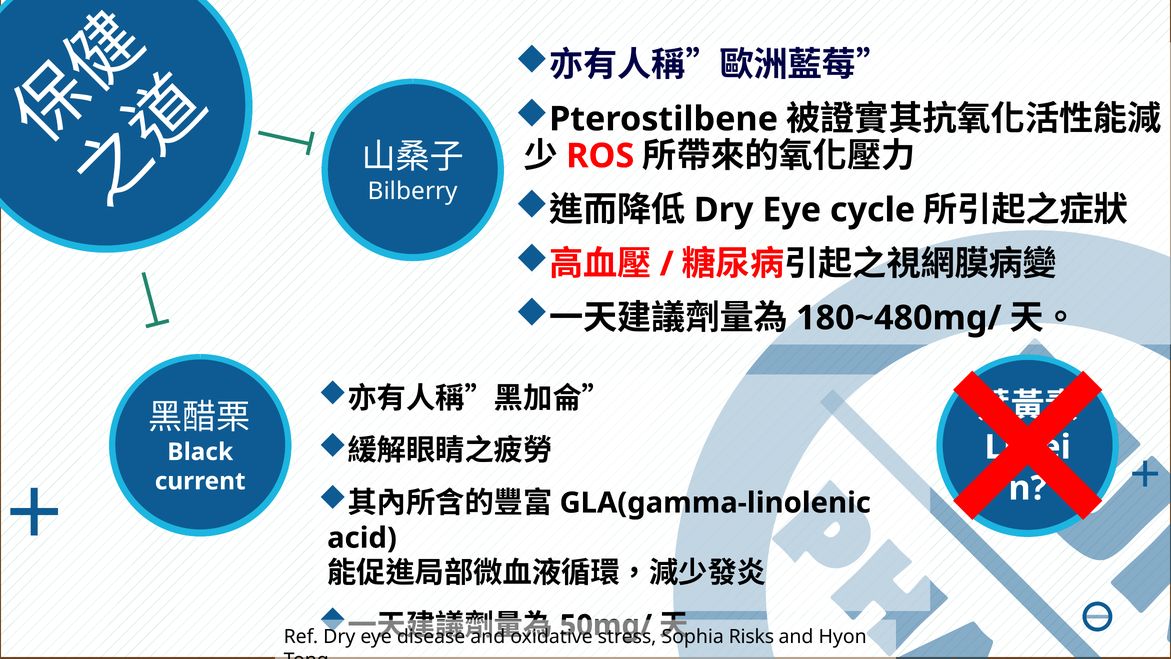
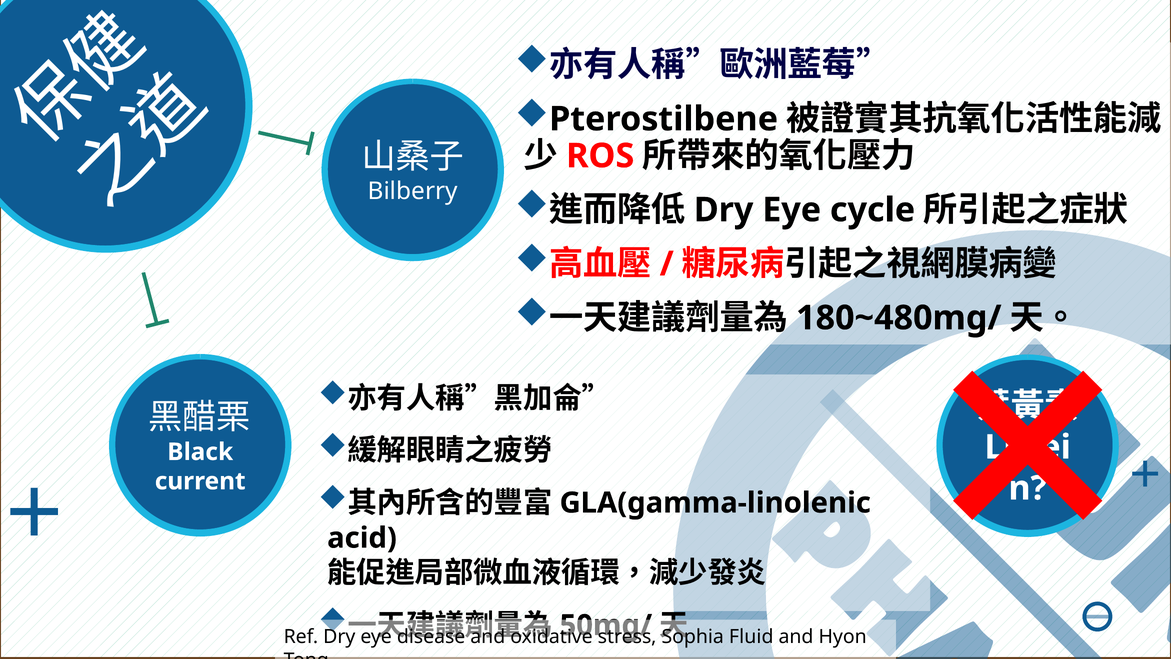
Risks: Risks -> Fluid (751, 637)
